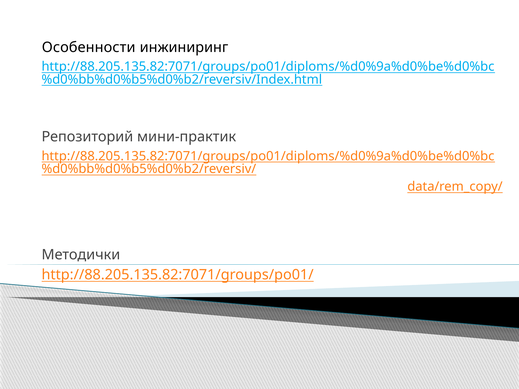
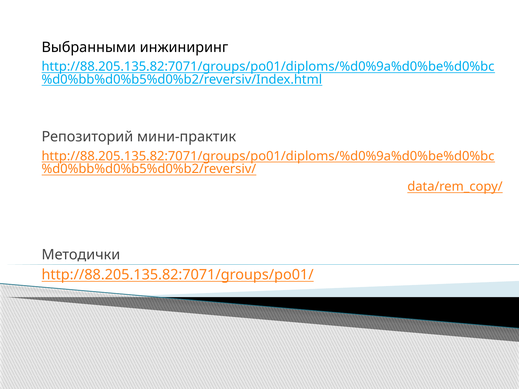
Особенности: Особенности -> Выбранными (89, 47)
